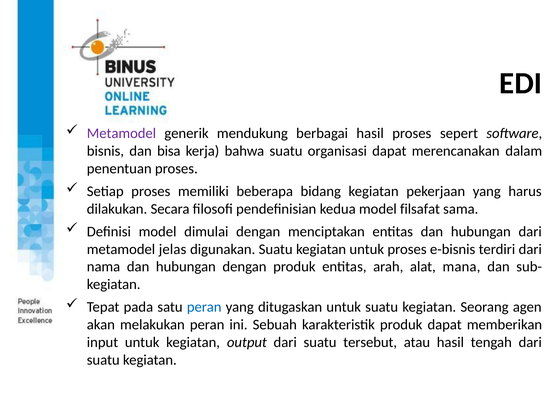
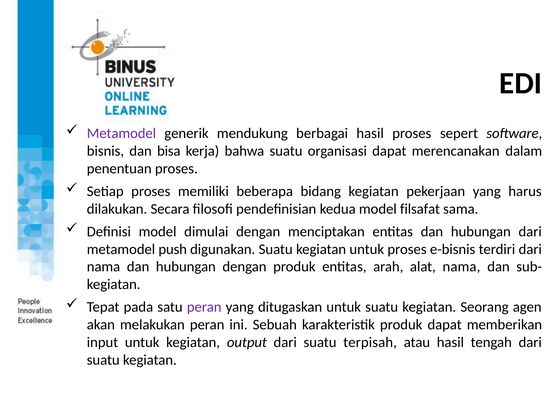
jelas: jelas -> push (173, 249)
alat mana: mana -> nama (461, 267)
peran colour: blue -> purple (204, 307)
tersebut: tersebut -> terpisah (370, 342)
